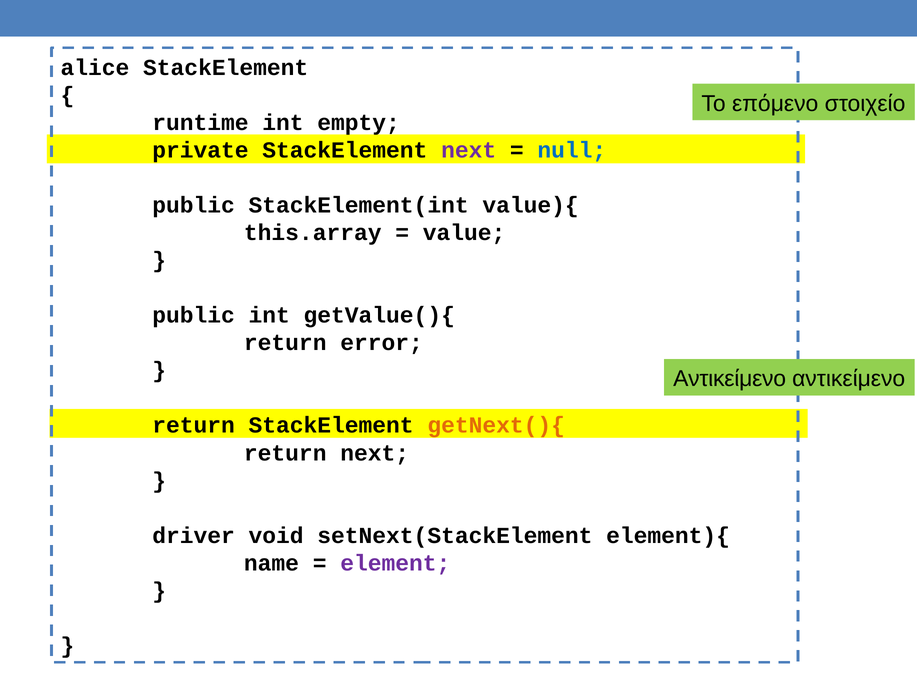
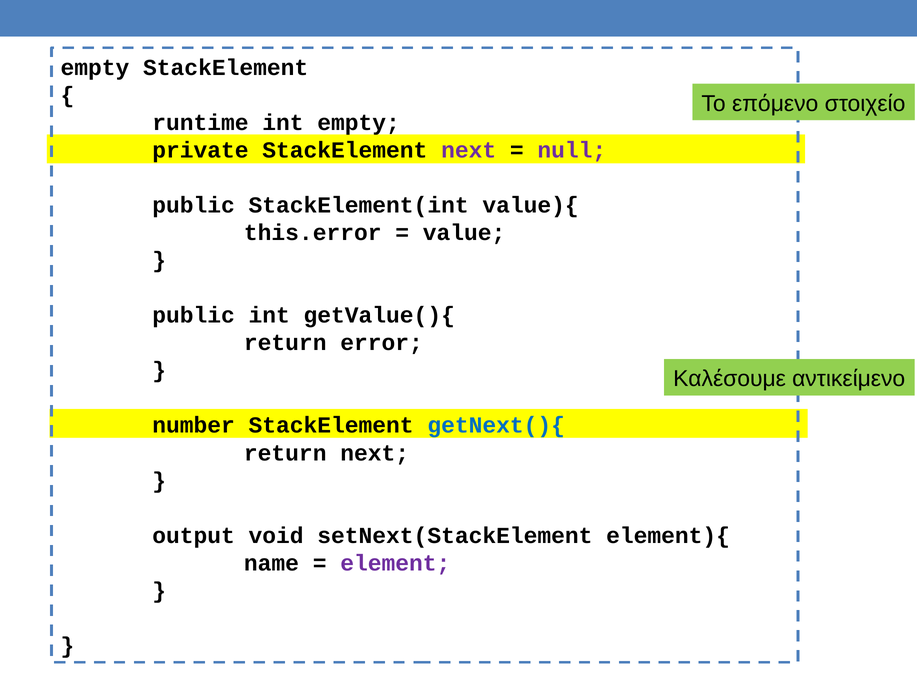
alice: alice -> empty (95, 68)
null colour: blue -> purple (572, 150)
this.array: this.array -> this.error (313, 233)
Αντικείμενο: Αντικείμενο -> Καλέσουμε (730, 379)
return: return -> number (194, 425)
getNext(){ colour: orange -> blue (496, 425)
driver: driver -> output (194, 535)
